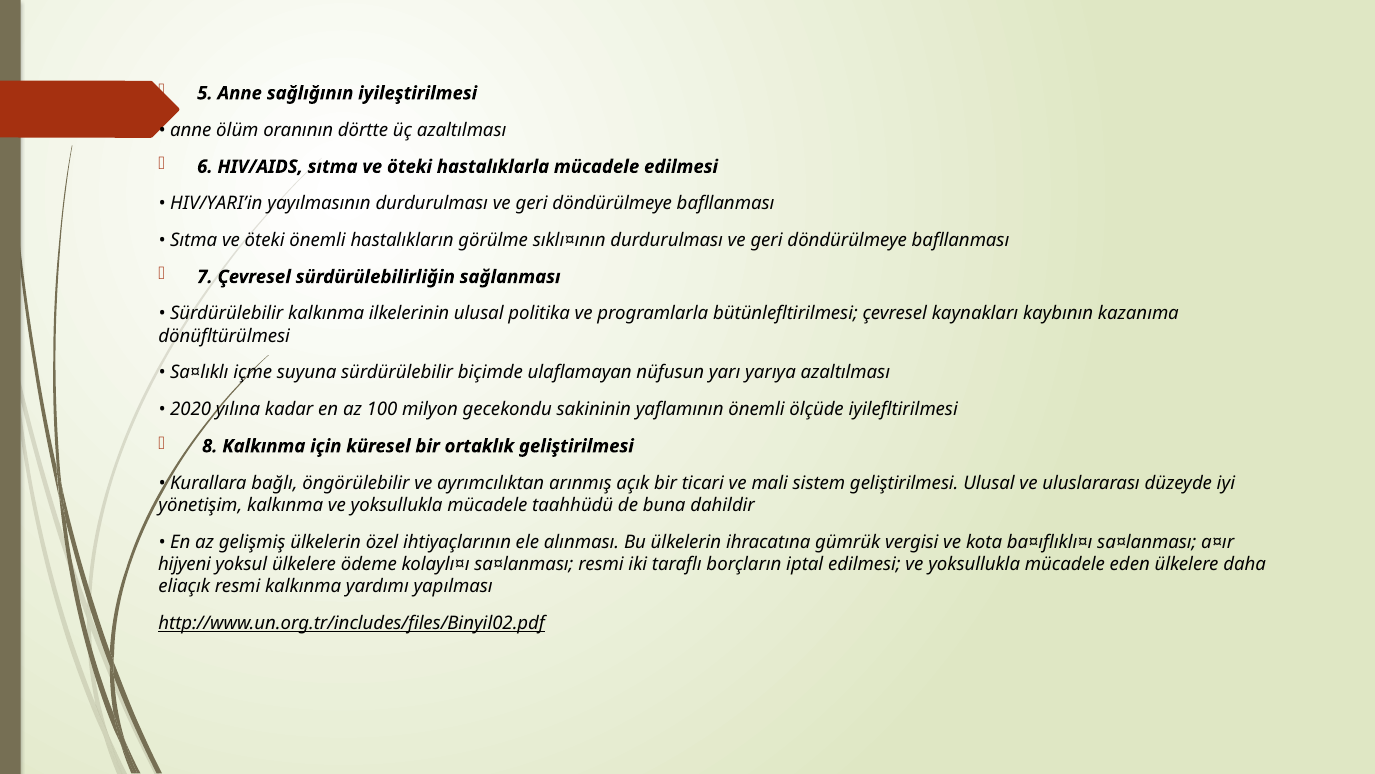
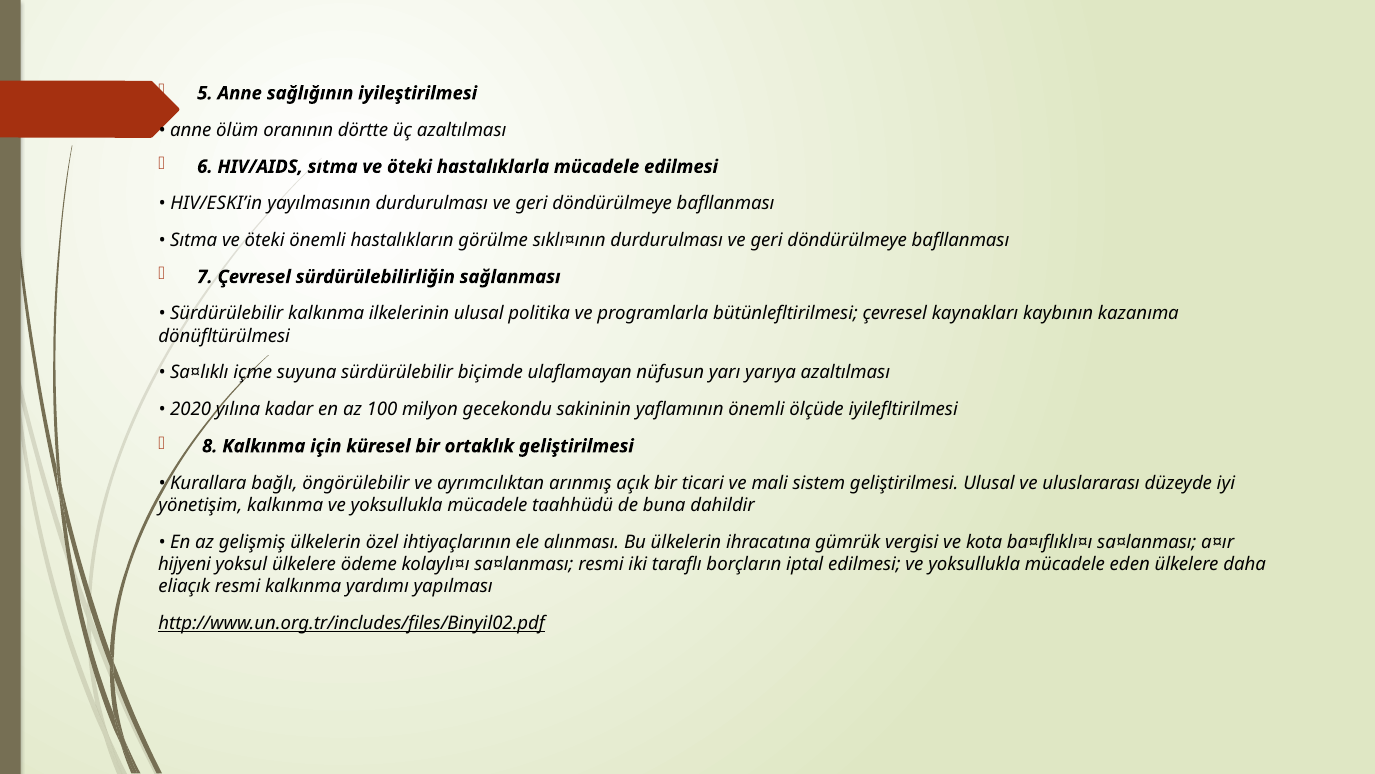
HIV/YARI’in: HIV/YARI’in -> HIV/ESKI’in (216, 203)
